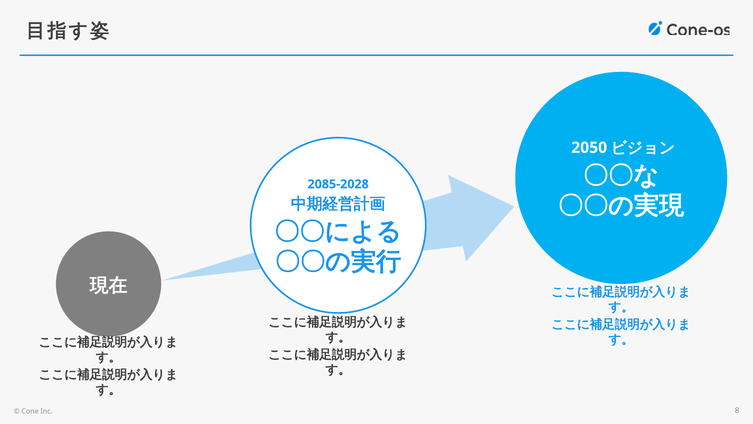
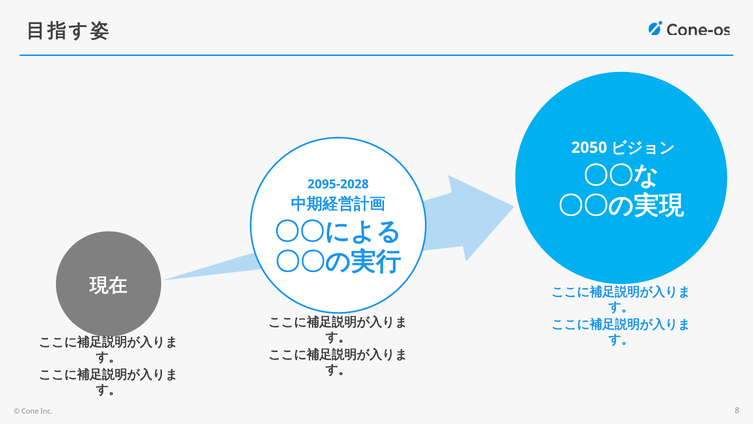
2085-2028: 2085-2028 -> 2095-2028 (338, 184)
